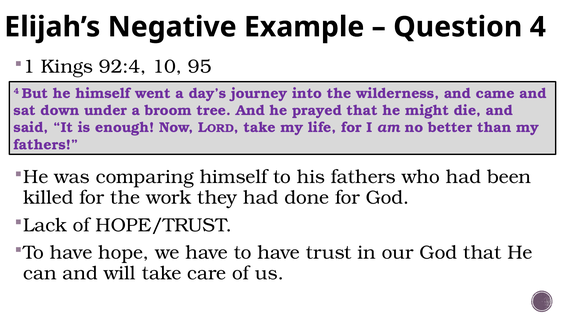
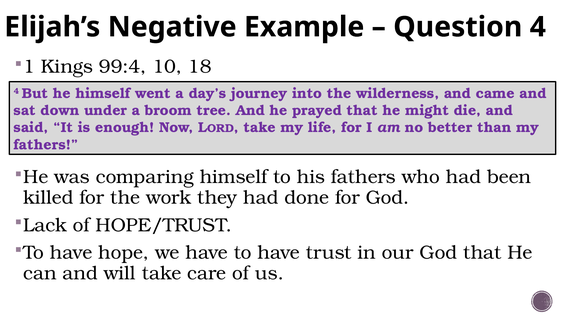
92:4: 92:4 -> 99:4 (123, 67)
95: 95 -> 18 (200, 67)
